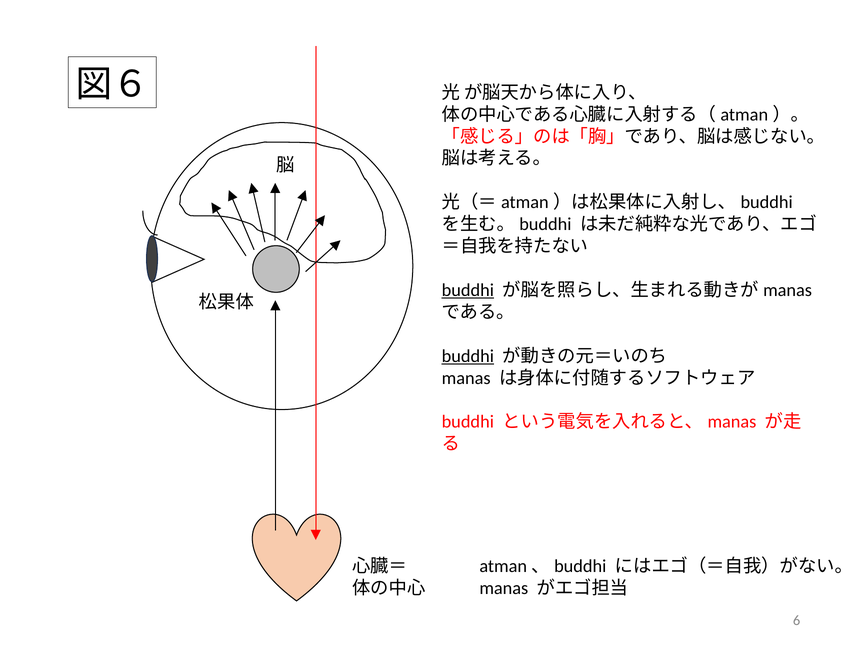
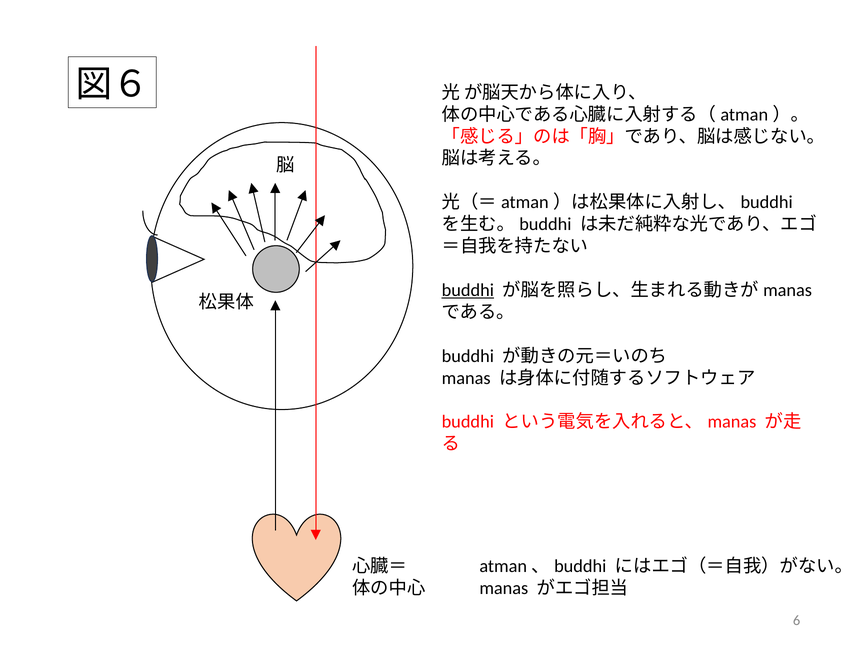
buddhi underline: present -> none (468, 356)
